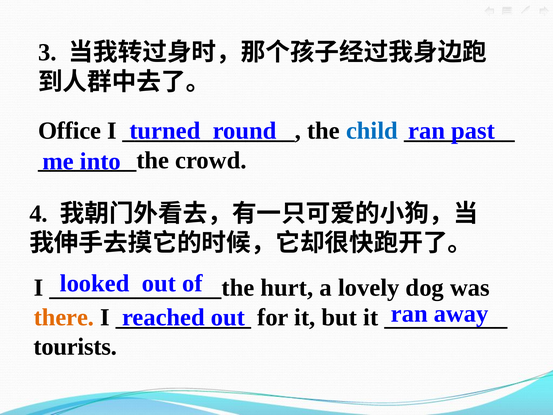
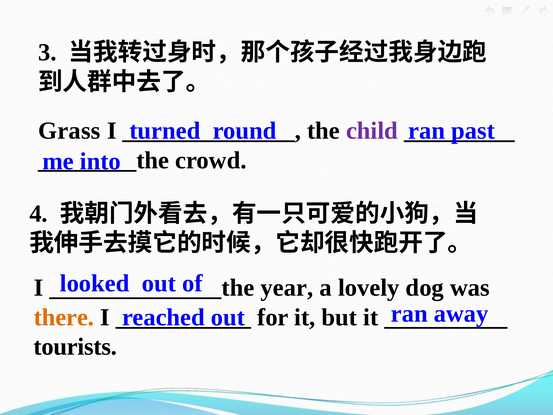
Office: Office -> Grass (69, 131)
child colour: blue -> purple (372, 131)
hurt: hurt -> year (287, 288)
